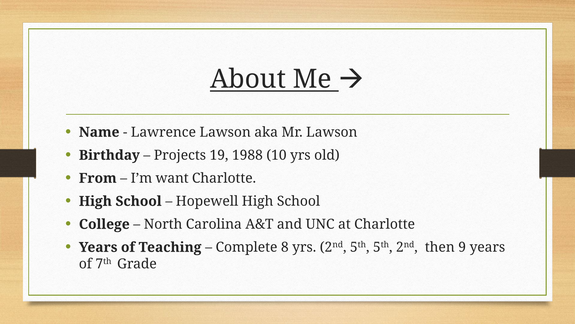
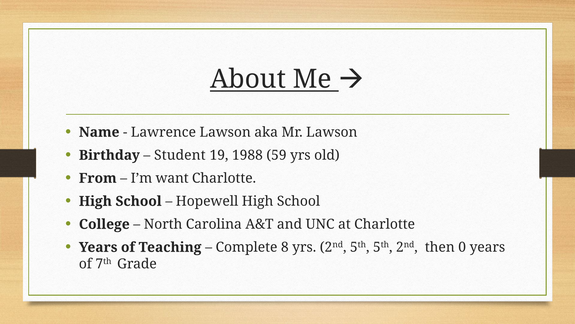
Projects: Projects -> Student (180, 155)
10: 10 -> 59 (276, 155)
9: 9 -> 0 (462, 247)
